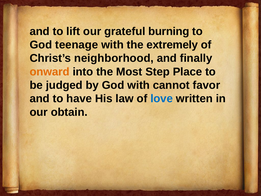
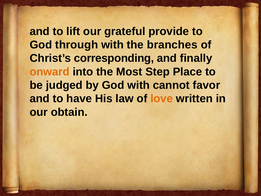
burning: burning -> provide (169, 31)
teenage: teenage -> through (77, 45)
extremely: extremely -> branches (172, 45)
neighborhood: neighborhood -> corresponding (114, 58)
love colour: blue -> orange (162, 99)
